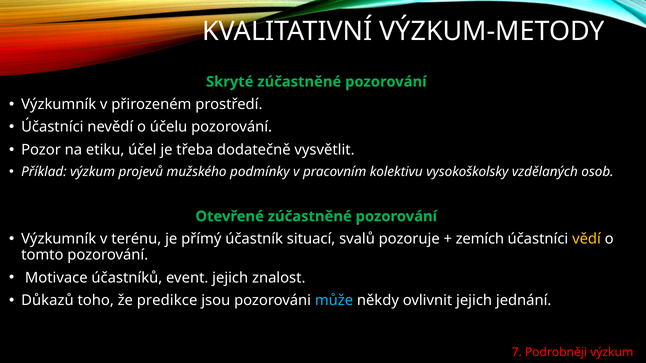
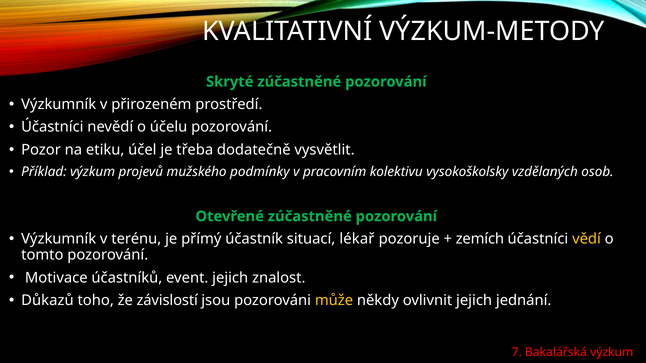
svalů: svalů -> lékař (357, 239)
predikce: predikce -> závislostí (167, 301)
může colour: light blue -> yellow (334, 301)
Podrobněji: Podrobněji -> Bakalářská (556, 352)
